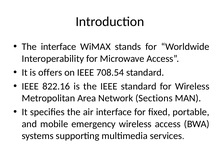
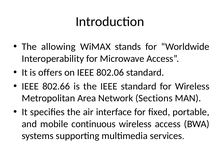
The interface: interface -> allowing (58, 47)
708.54: 708.54 -> 802.06 (110, 73)
822.16: 822.16 -> 802.66 (56, 86)
emergency: emergency -> continuous (94, 124)
